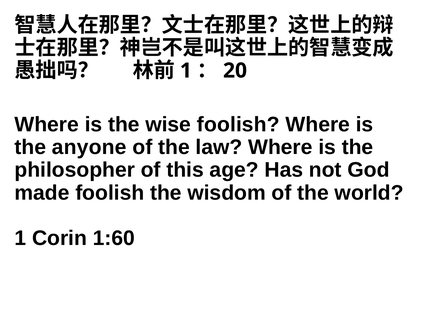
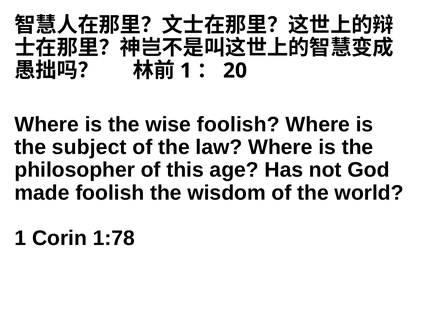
anyone: anyone -> subject (89, 147)
1:60: 1:60 -> 1:78 (114, 238)
